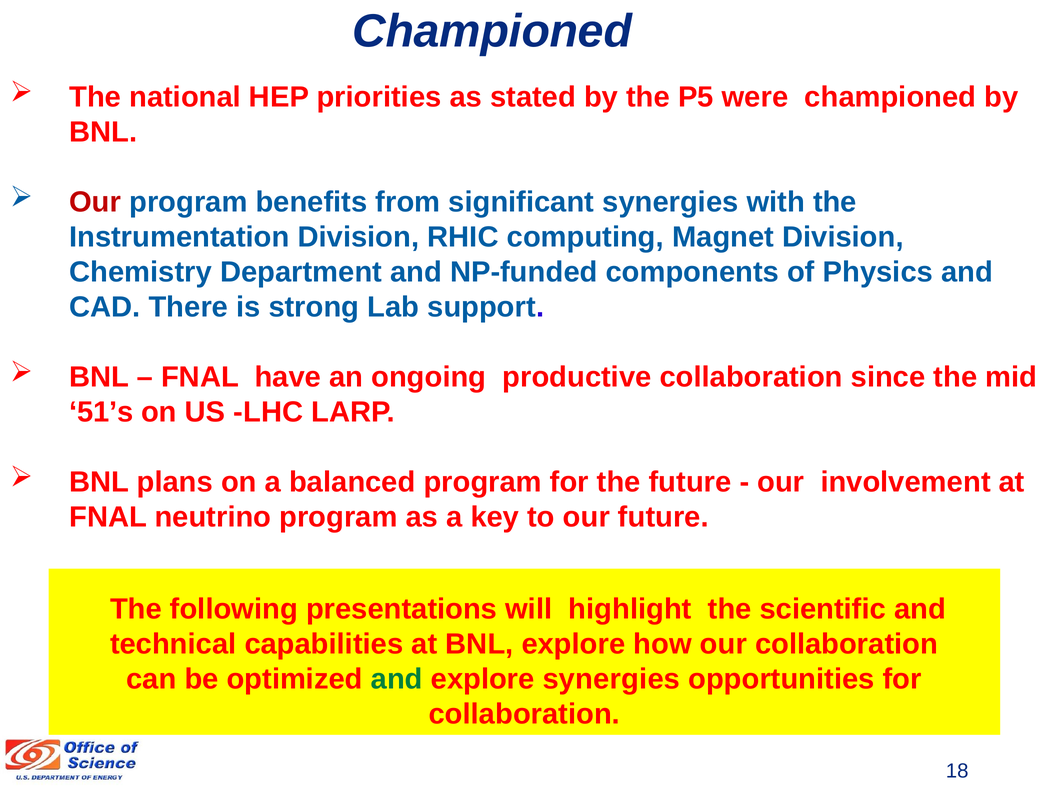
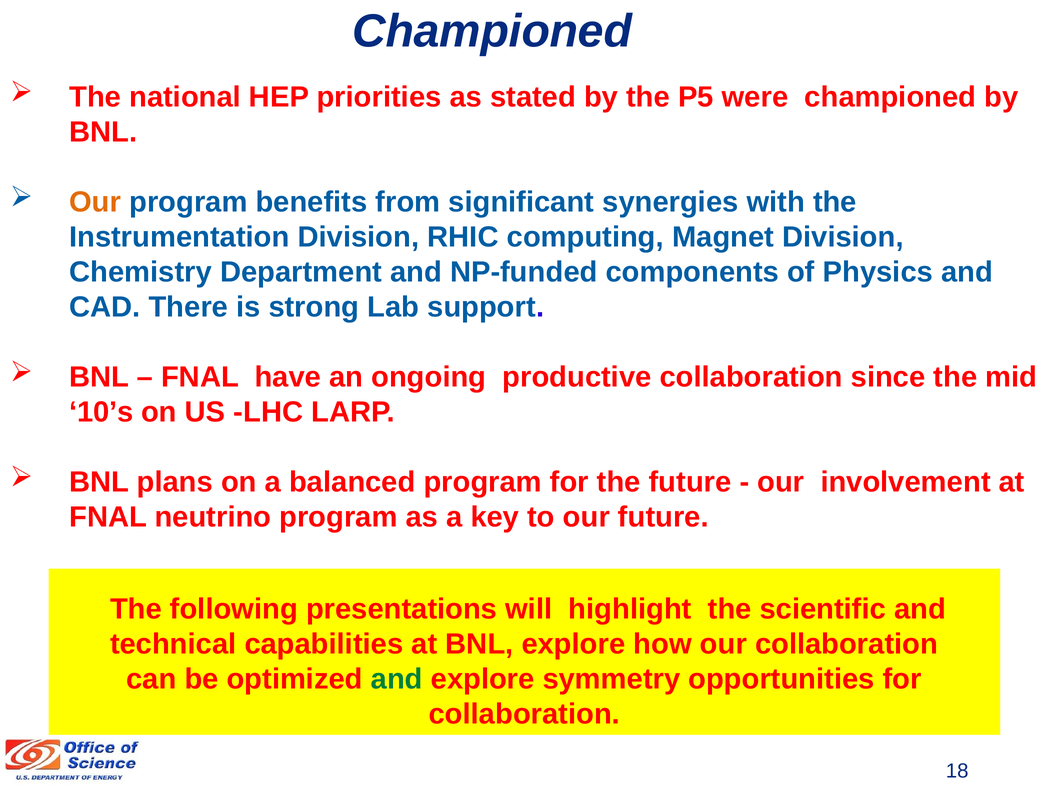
Our colour: red -> orange (95, 202)
51’s: 51’s -> 10’s (101, 412)
explore synergies: synergies -> symmetry (611, 679)
